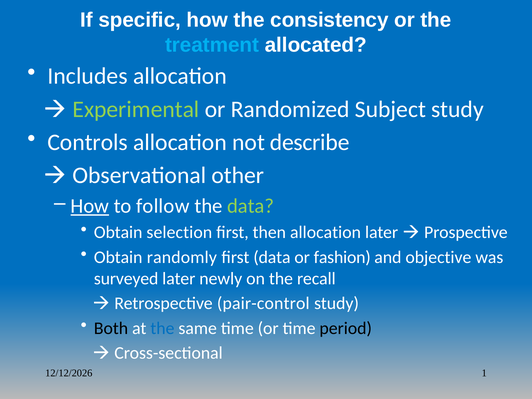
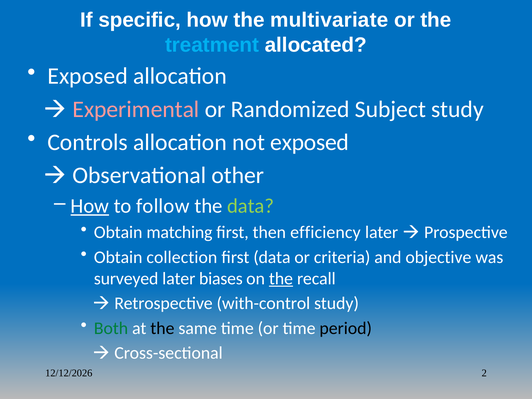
consistency: consistency -> multivariate (329, 20)
Includes: Includes -> Exposed (88, 76)
Experimental colour: light green -> pink (136, 109)
not describe: describe -> exposed (310, 142)
selection: selection -> matching (179, 232)
then allocation: allocation -> efficiency (325, 232)
randomly: randomly -> collection (182, 257)
fashion: fashion -> criteria (342, 257)
newly: newly -> biases (221, 279)
the underline: none -> present (281, 279)
pair-control: pair-control -> with-control (263, 303)
Both colour: black -> green (111, 328)
the colour: blue -> black (162, 328)
1: 1 -> 2 (484, 373)
